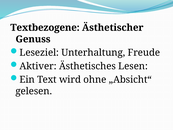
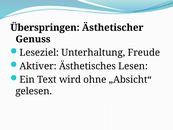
Textbezogene: Textbezogene -> Überspringen (45, 28)
